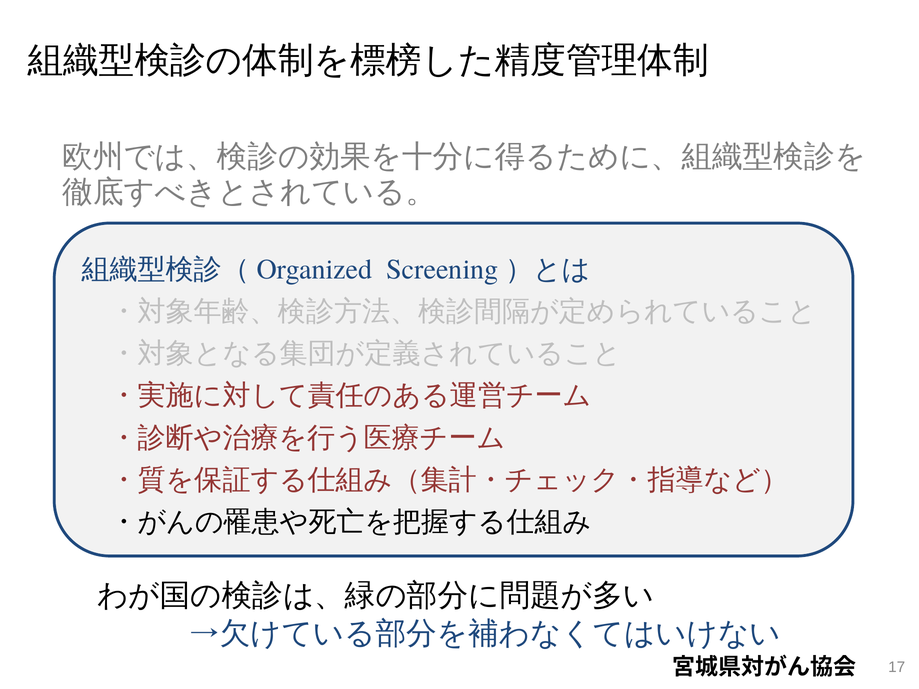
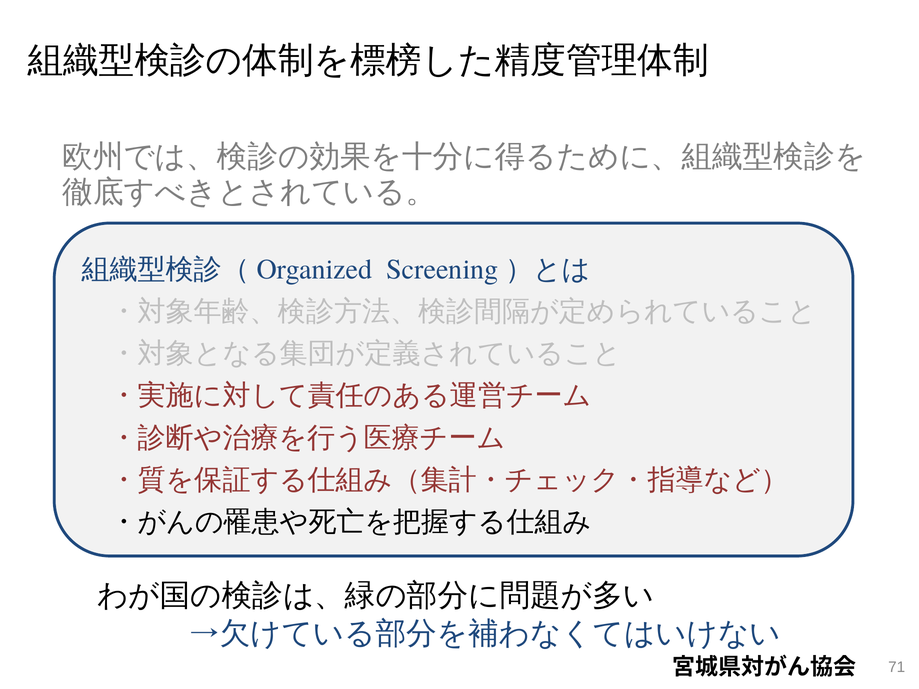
17: 17 -> 71 (897, 667)
